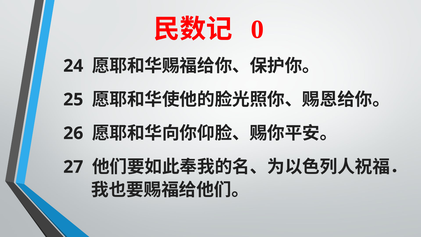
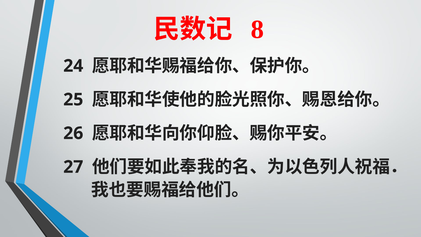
0: 0 -> 8 (257, 29)
